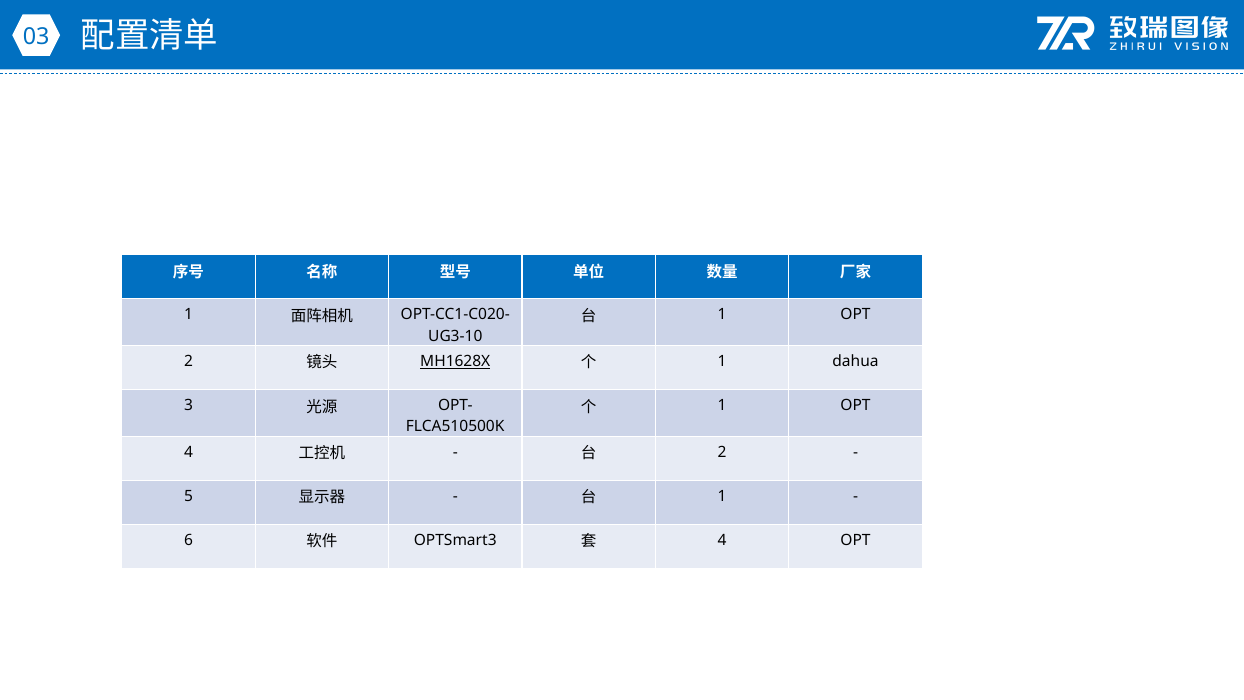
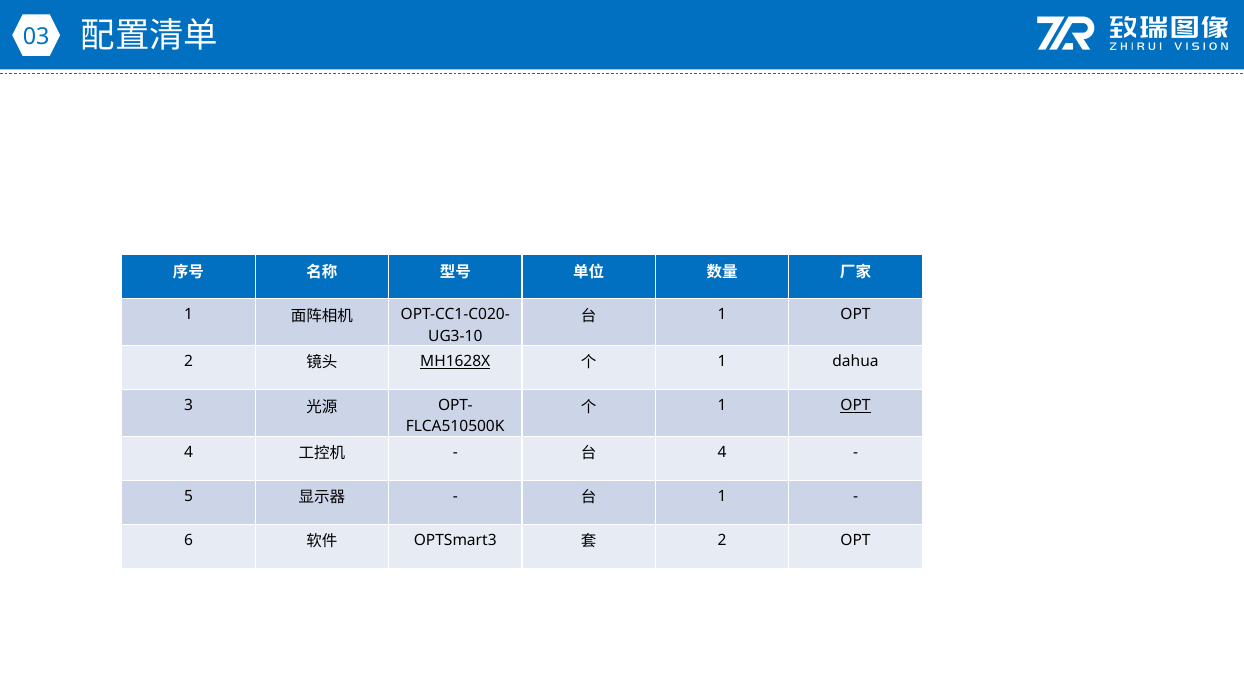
OPT underline: none -> present (856, 405)
2: 2 -> 4 (722, 452)
4: 4 -> 2 (722, 540)
